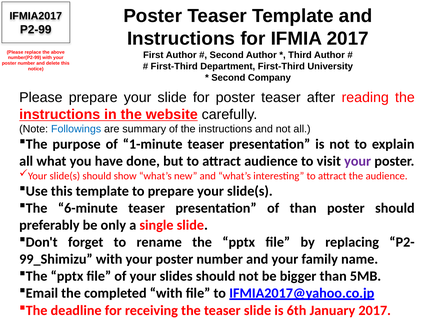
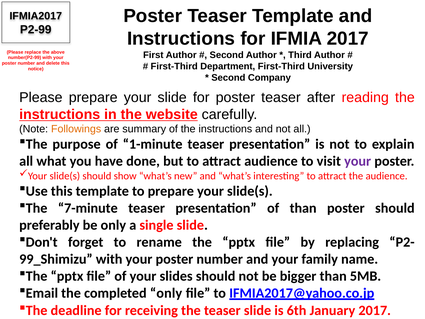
Followings colour: blue -> orange (76, 129)
6-minute: 6-minute -> 7-minute (88, 208)
completed with: with -> only (166, 293)
